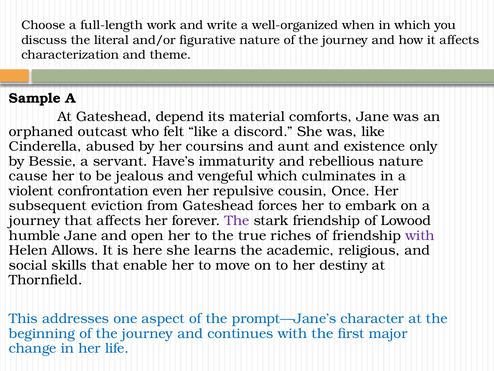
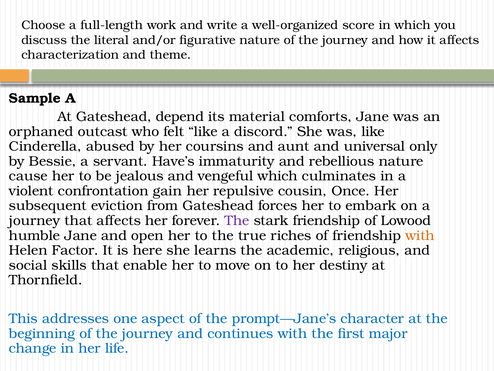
when: when -> score (358, 25)
existence: existence -> universal (374, 146)
even: even -> gain (167, 191)
with colour: purple -> orange (420, 235)
Allows: Allows -> Factor (75, 250)
